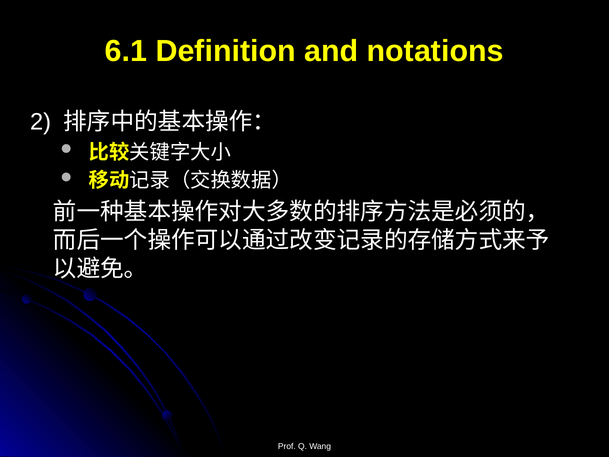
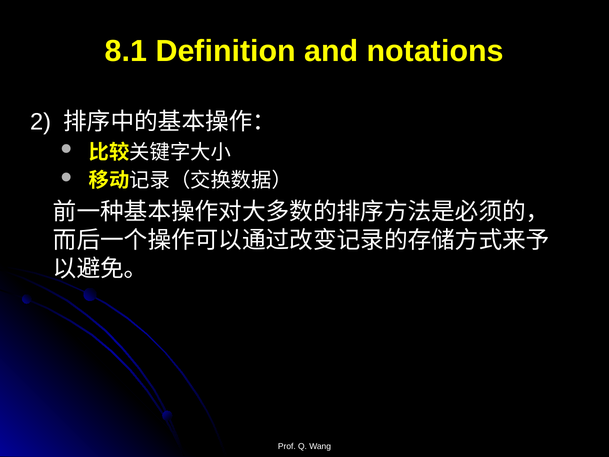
6.1: 6.1 -> 8.1 (126, 51)
